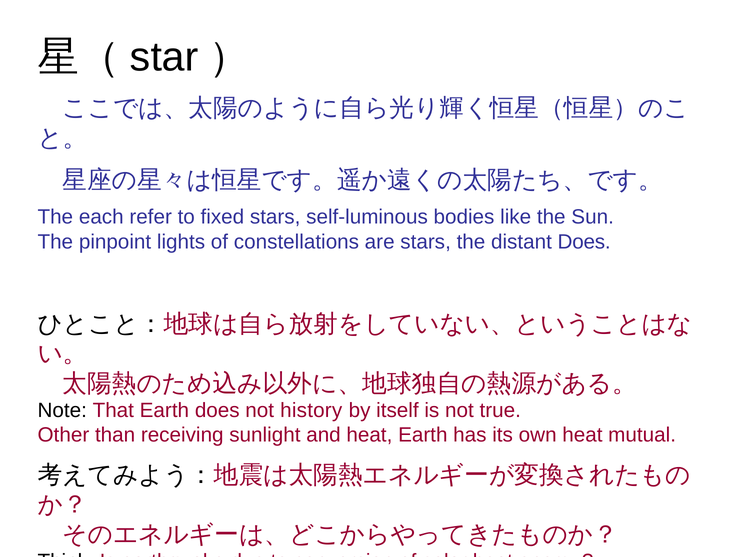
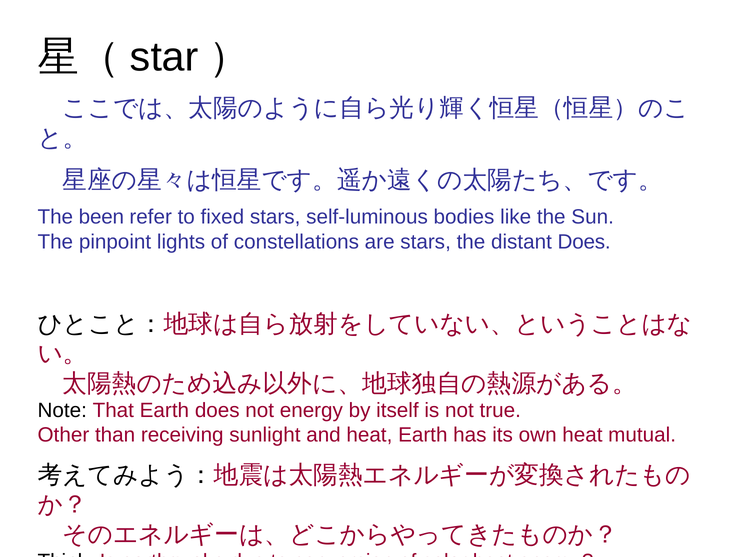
each: each -> been (101, 217)
not history: history -> energy (311, 410)
